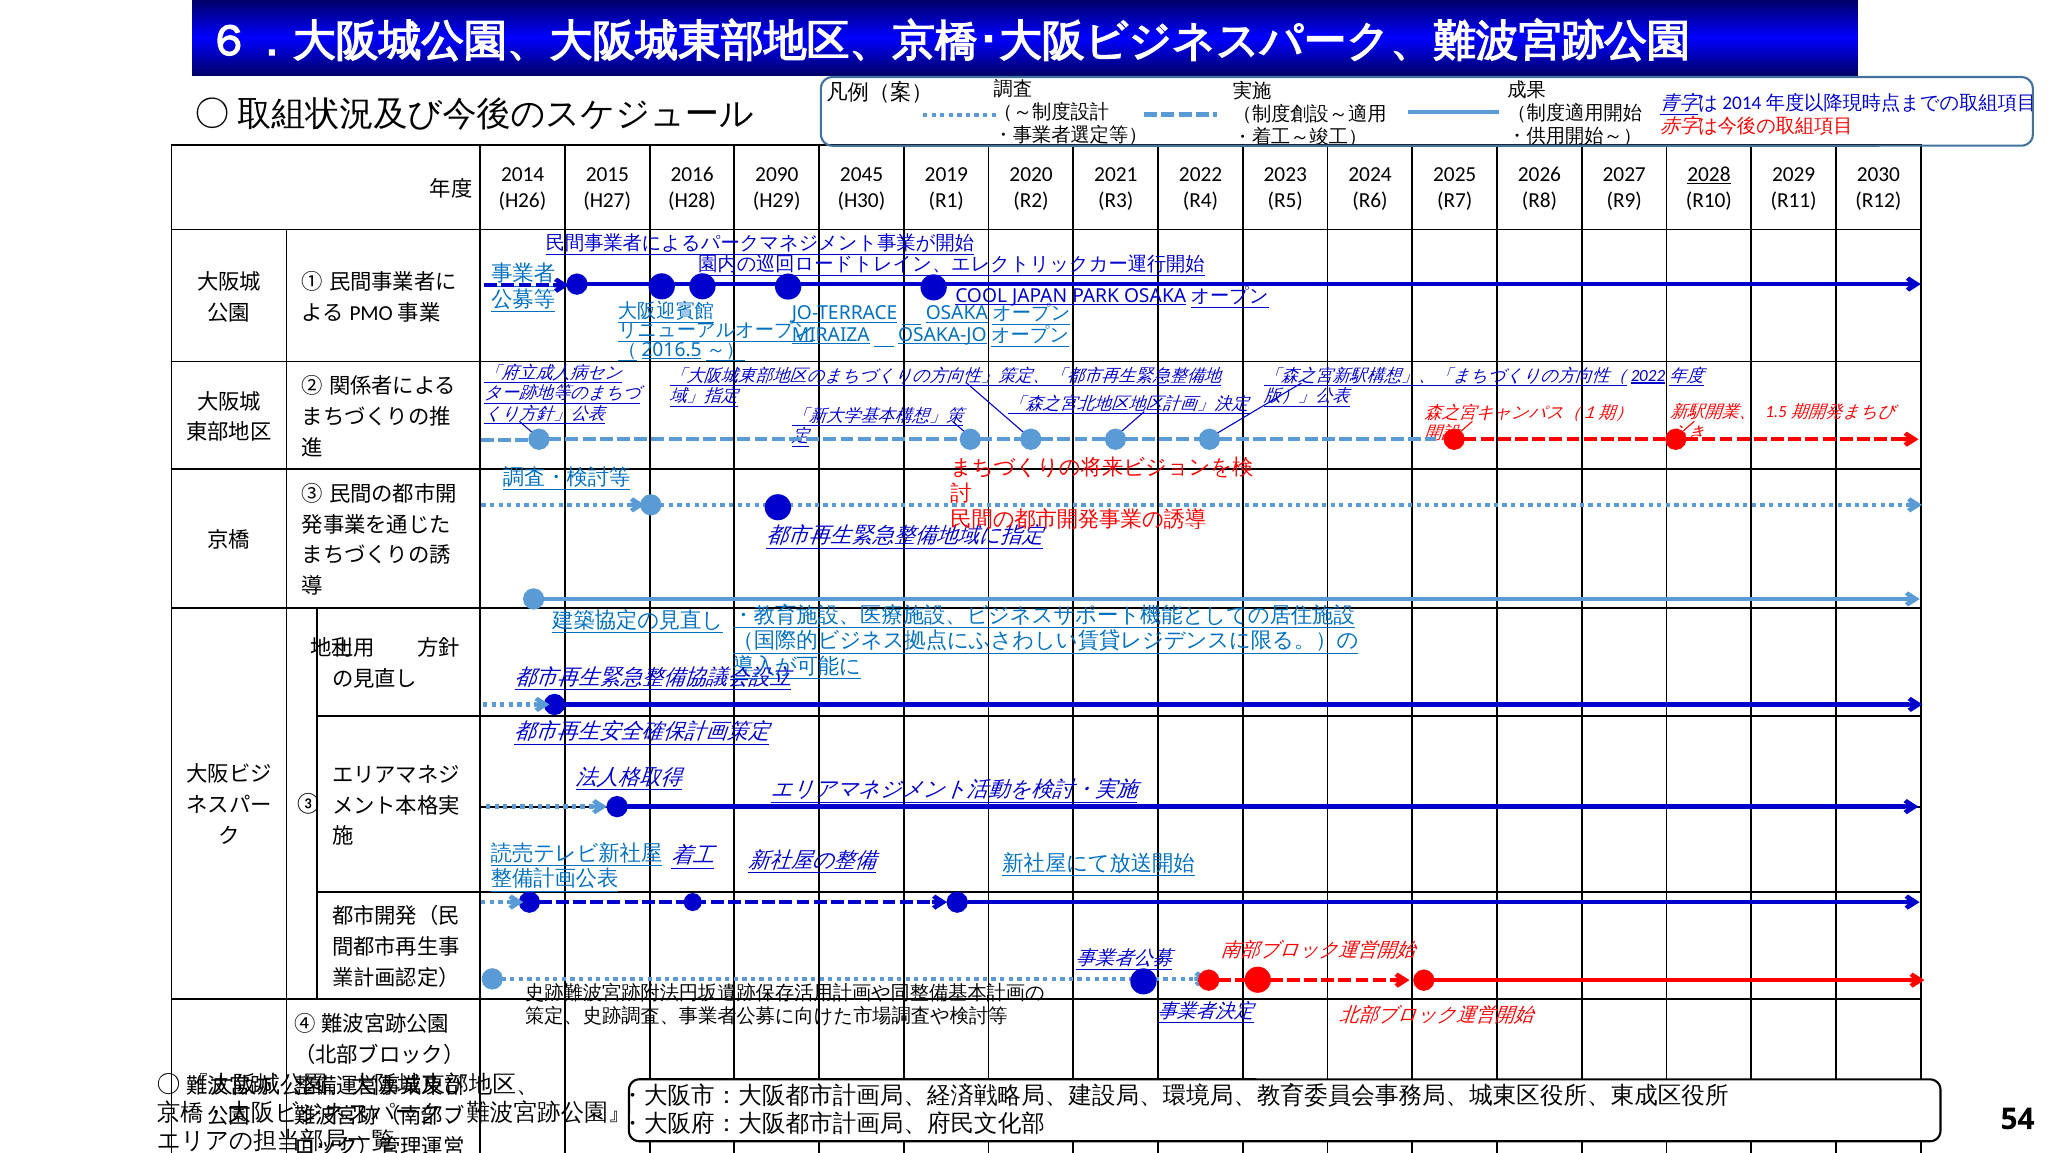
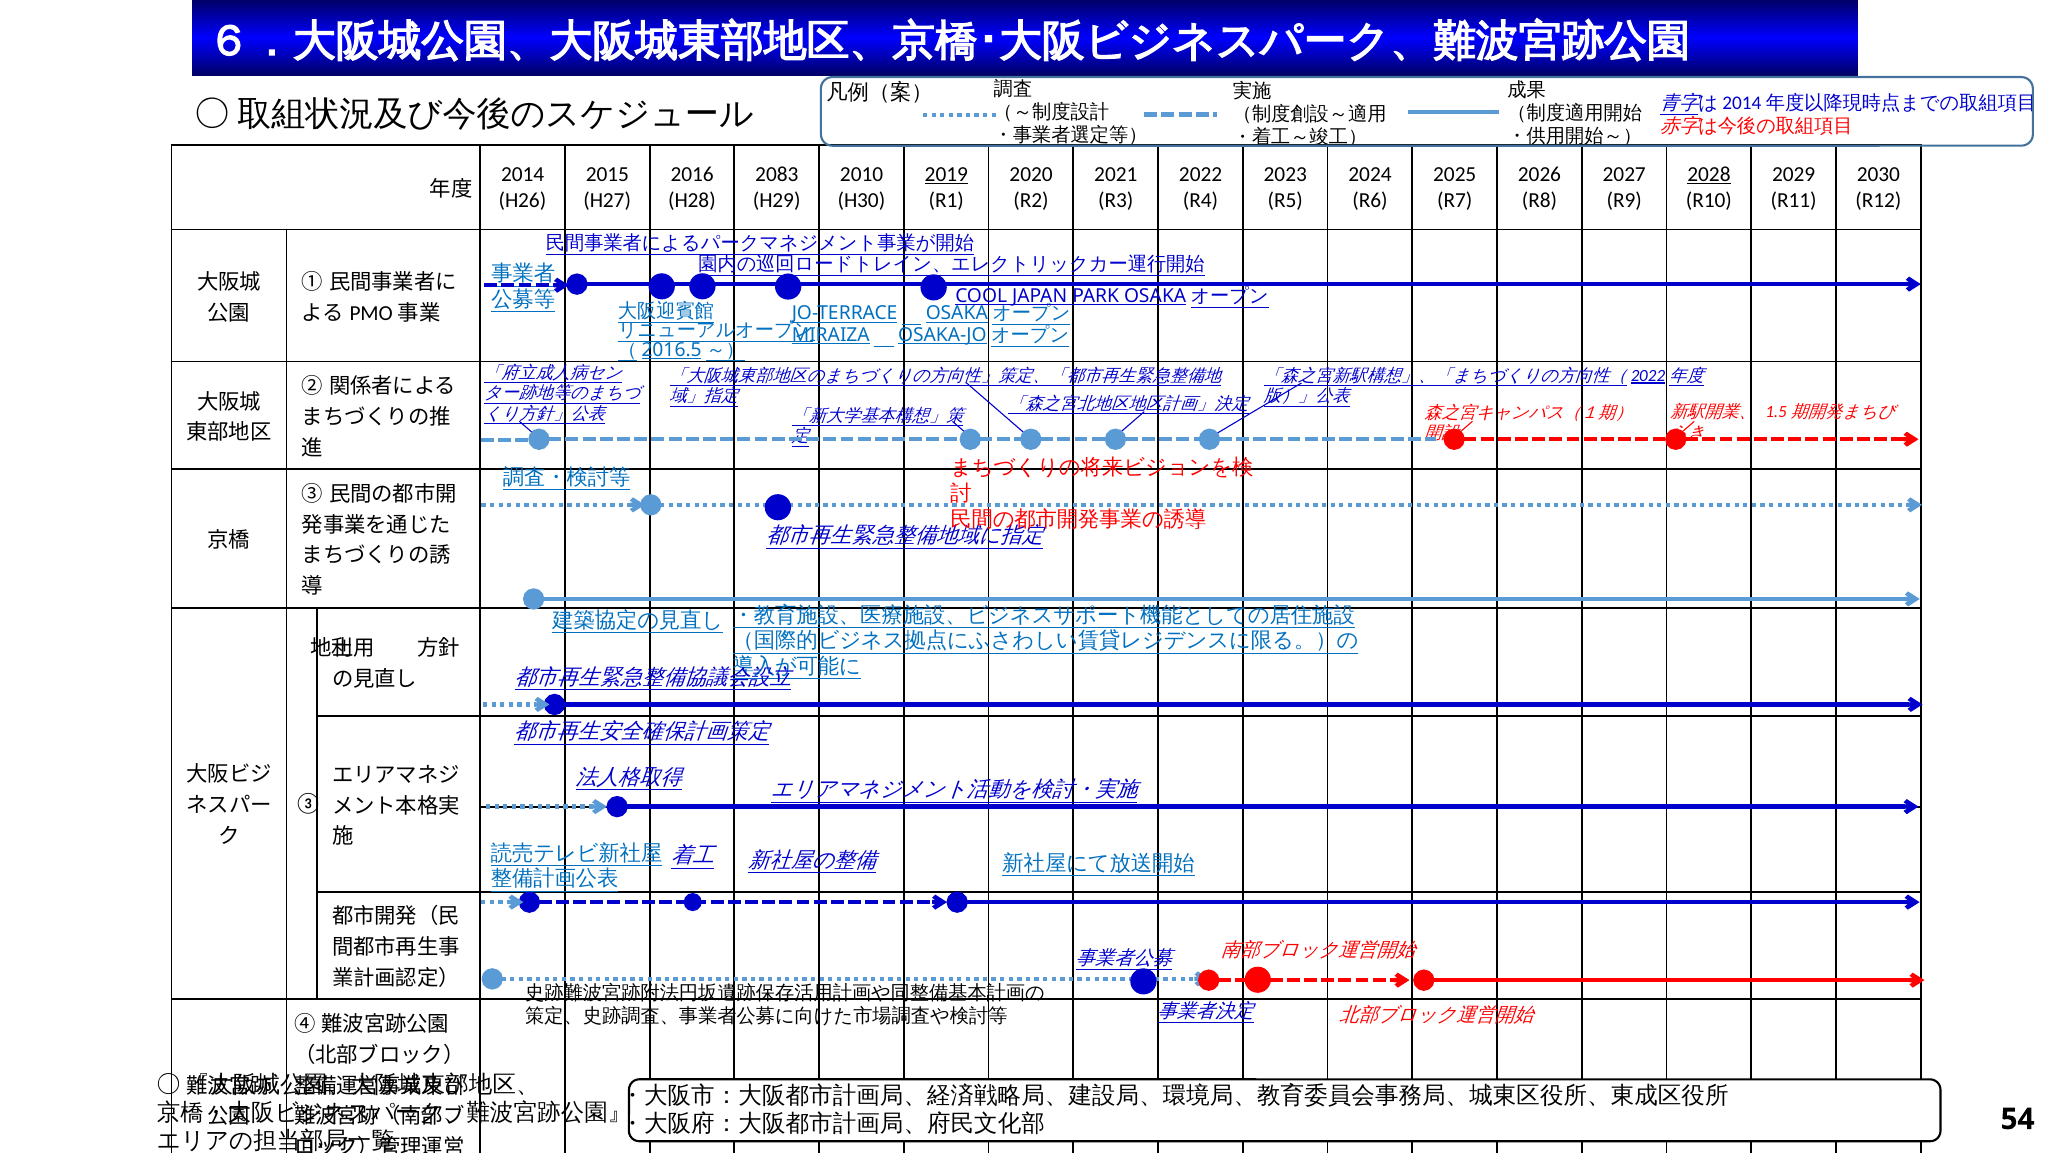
2090: 2090 -> 2083 (777, 174)
2045: 2045 -> 2010 (862, 174)
2019 underline: none -> present (946, 174)
